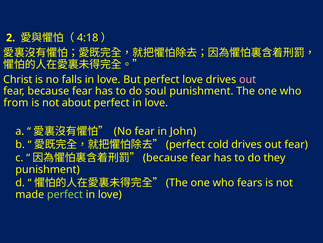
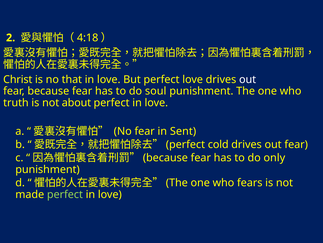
falls: falls -> that (72, 79)
out colour: pink -> white (248, 79)
from: from -> truth (16, 103)
John: John -> Sent (183, 131)
they: they -> only (274, 157)
